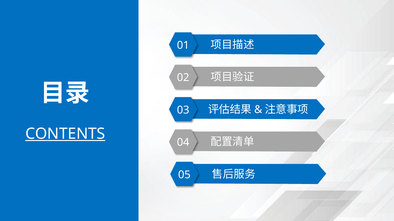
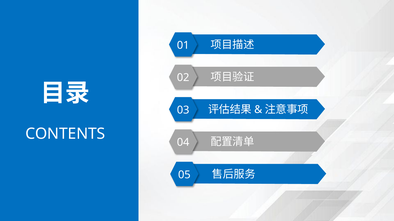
CONTENTS underline: present -> none (65, 134)
